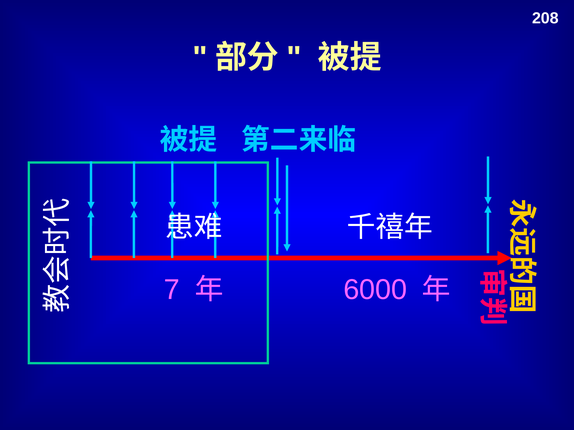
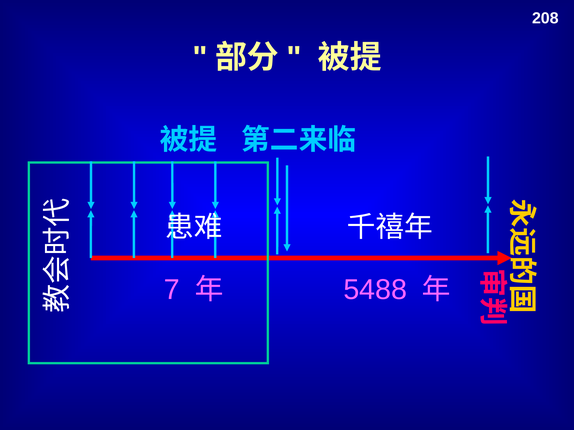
6000: 6000 -> 5488 (375, 290)
